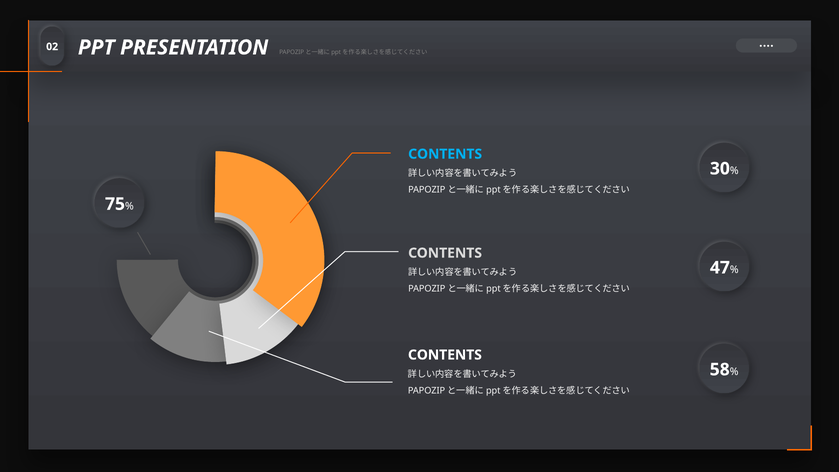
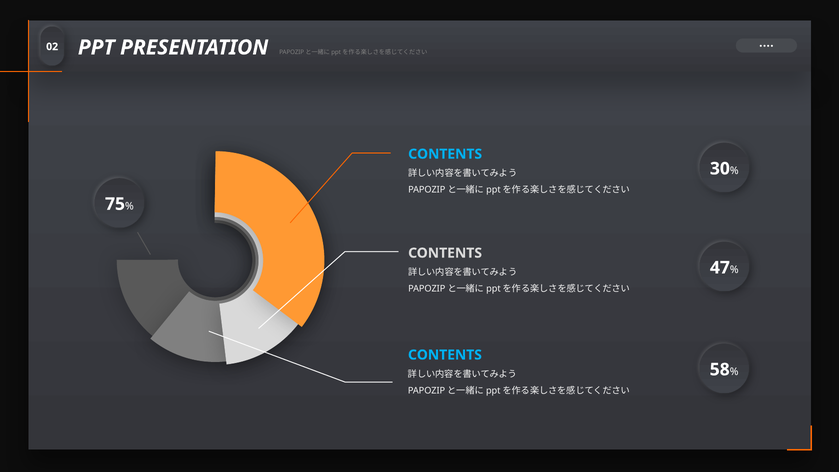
CONTENTS colour: white -> light blue (445, 355)
